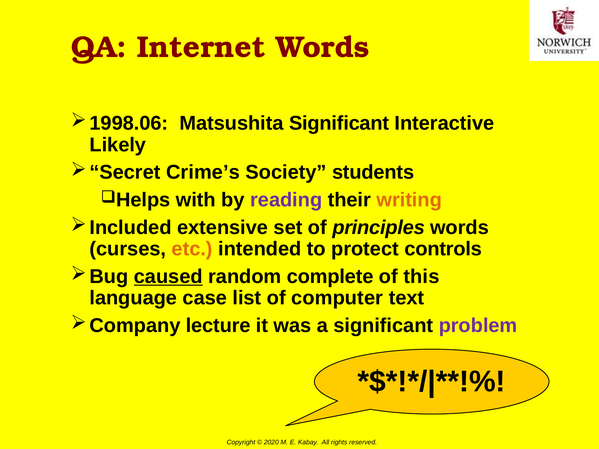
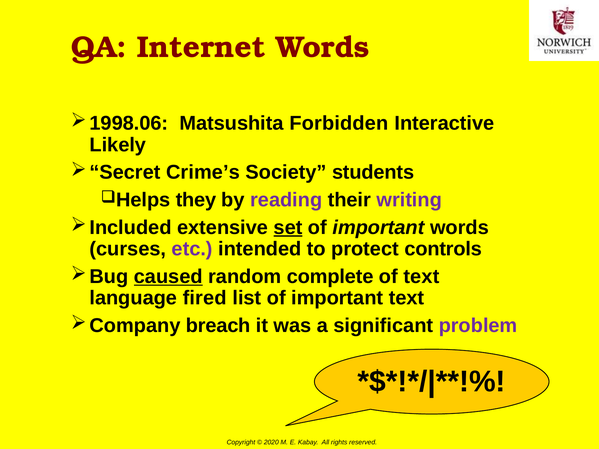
Matsushita Significant: Significant -> Forbidden (339, 123)
with: with -> they (196, 200)
writing colour: orange -> purple (409, 200)
set underline: none -> present (288, 228)
principles: principles -> important (378, 228)
etc colour: orange -> purple (192, 249)
of this: this -> text (421, 277)
case: case -> fired (205, 298)
list of computer: computer -> important (337, 298)
lecture: lecture -> breach (218, 326)
